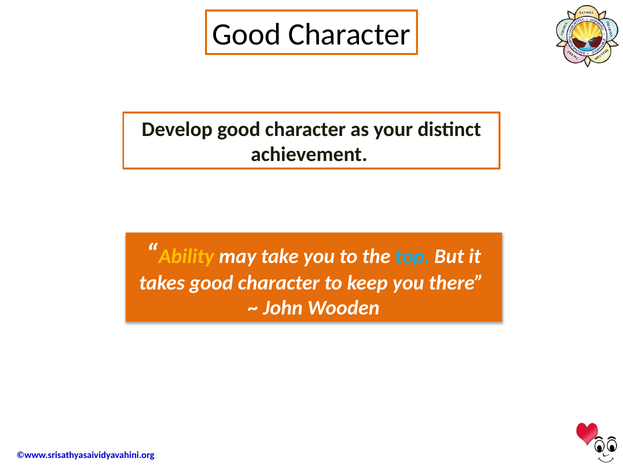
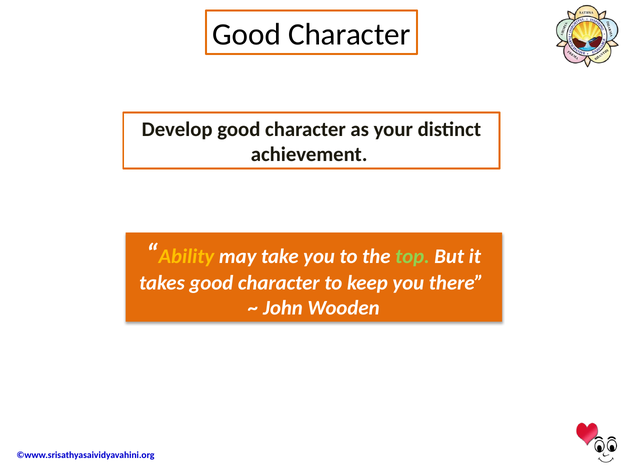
top colour: light blue -> light green (412, 257)
